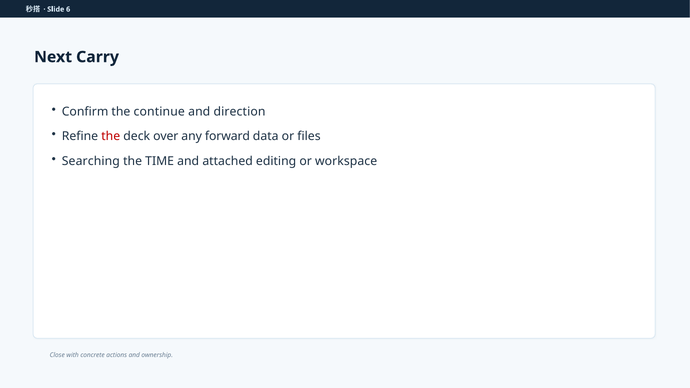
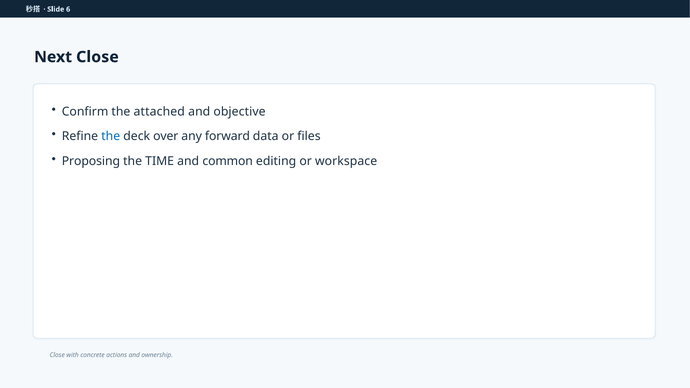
Next Carry: Carry -> Close (97, 57)
continue: continue -> attached (159, 112)
direction: direction -> objective (240, 112)
the colour: red -> blue (111, 136)
Searching: Searching -> Proposing (91, 161)
attached: attached -> common (228, 161)
